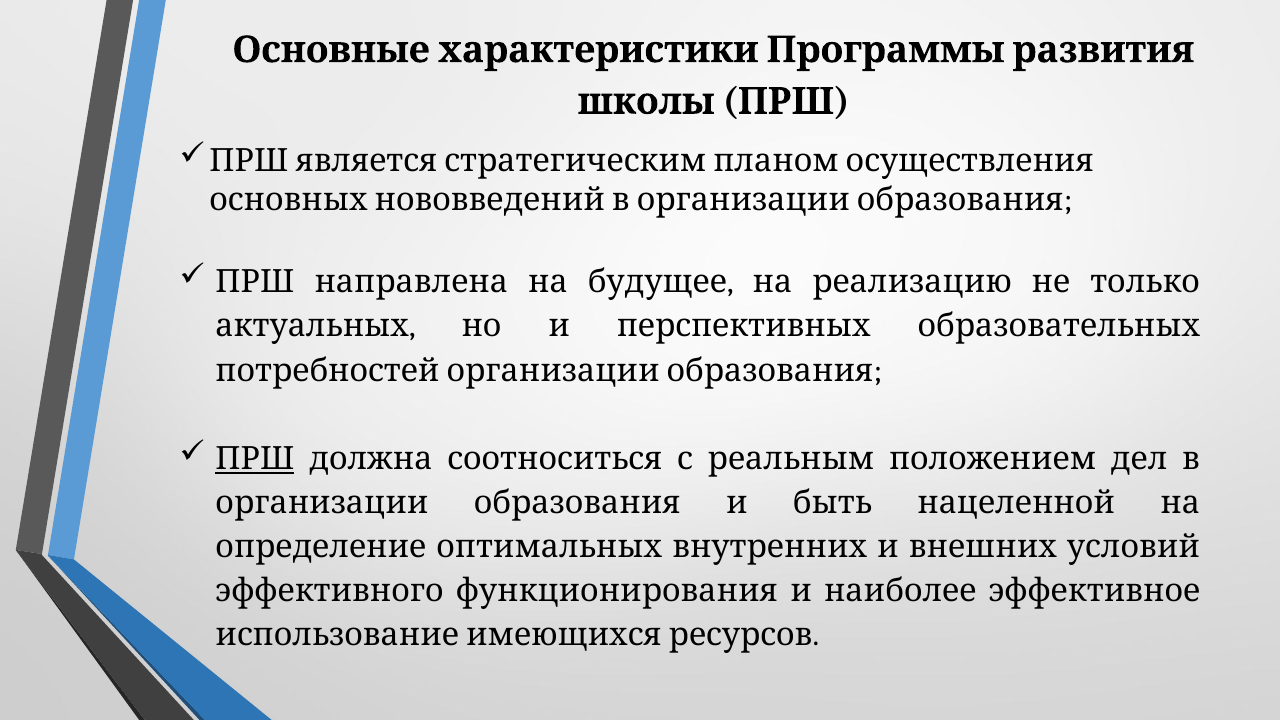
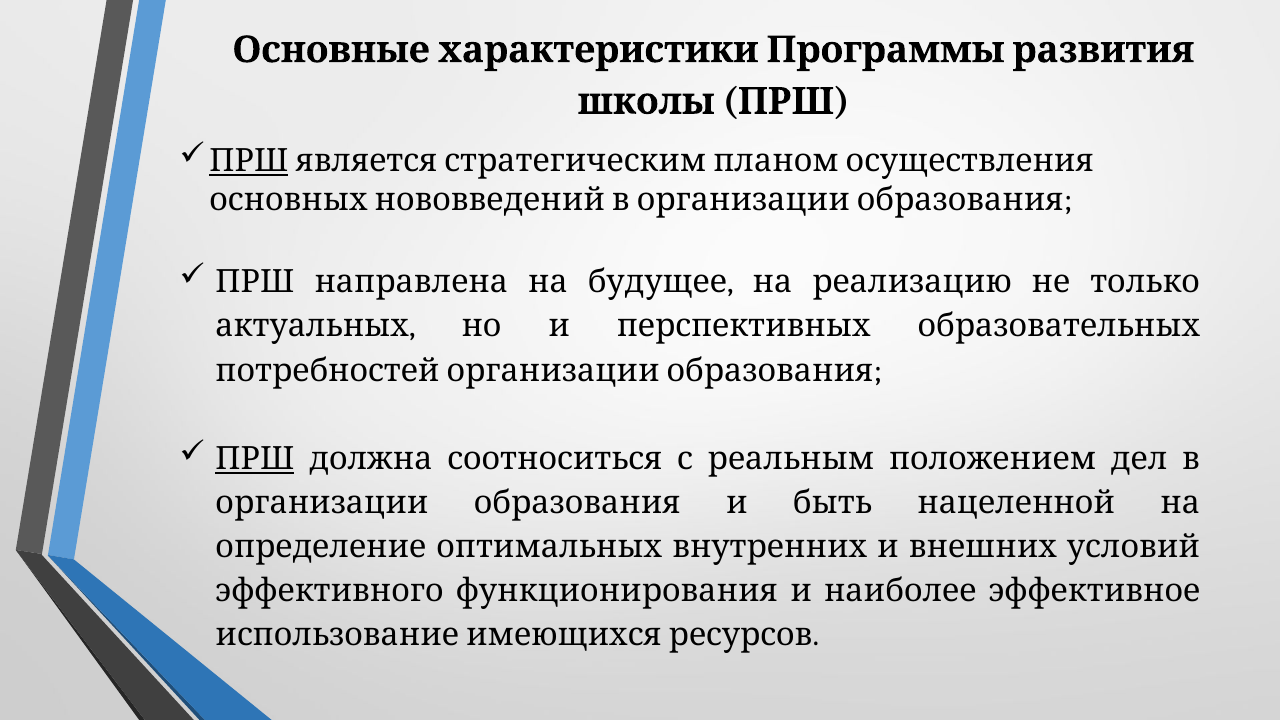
ПРШ underline: none -> present (249, 161)
